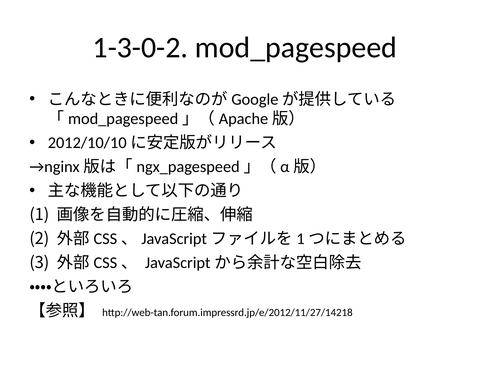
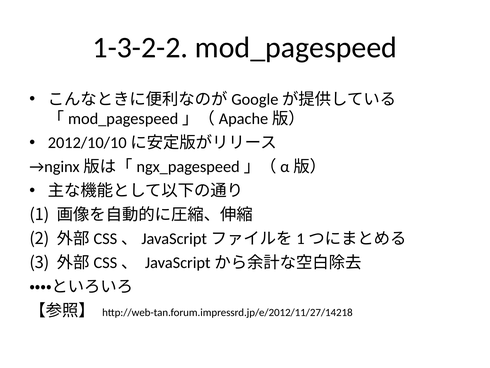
1-3-0-2: 1-3-0-2 -> 1-3-2-2 (140, 47)
